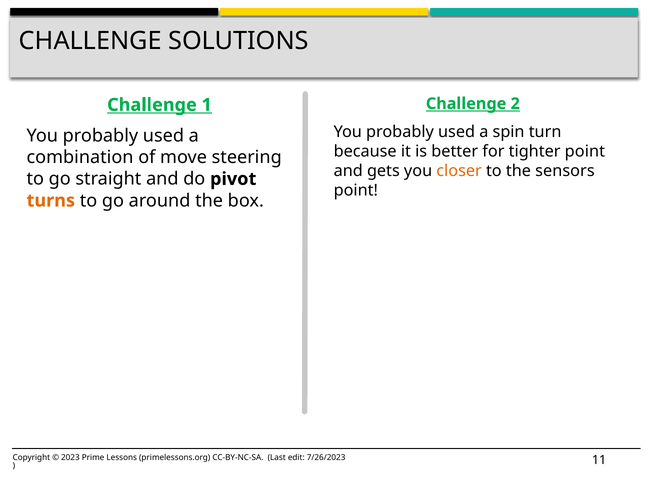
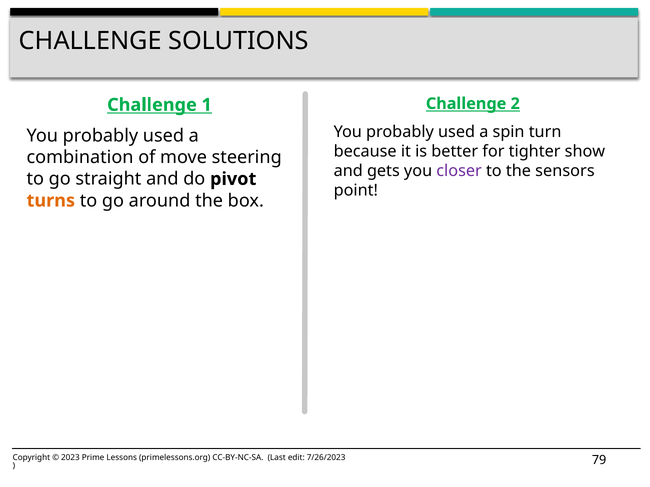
tighter point: point -> show (585, 151)
closer colour: orange -> purple (459, 171)
11: 11 -> 79 (599, 461)
